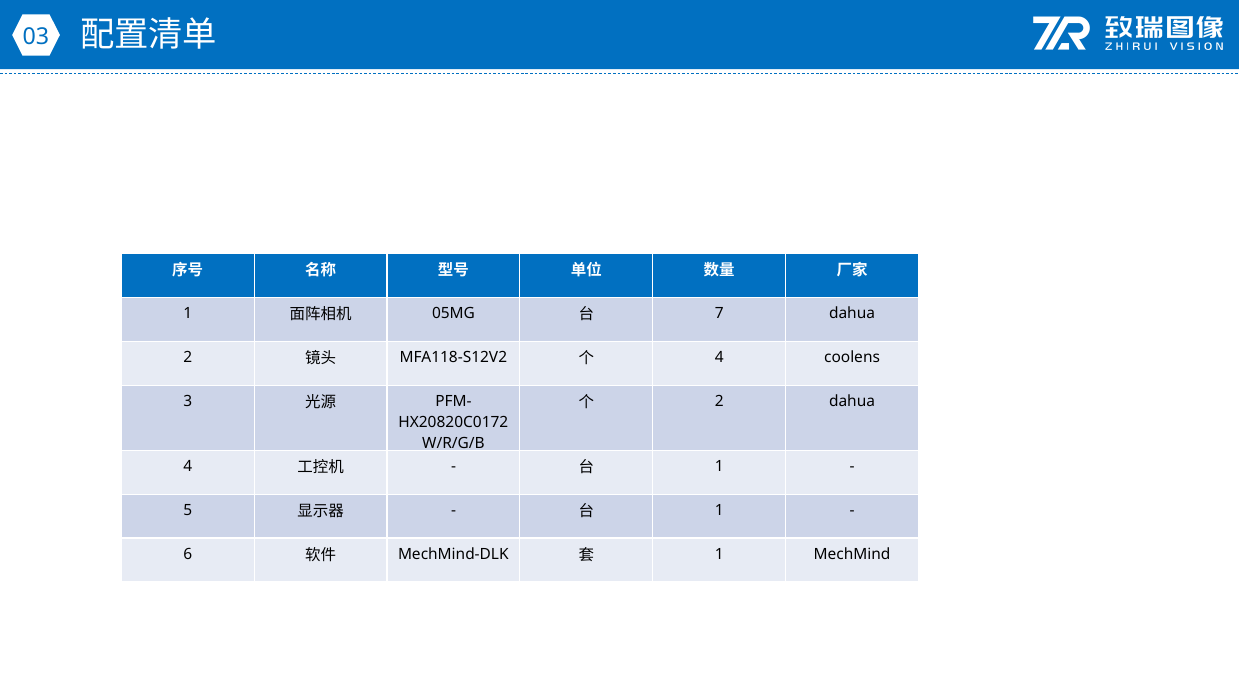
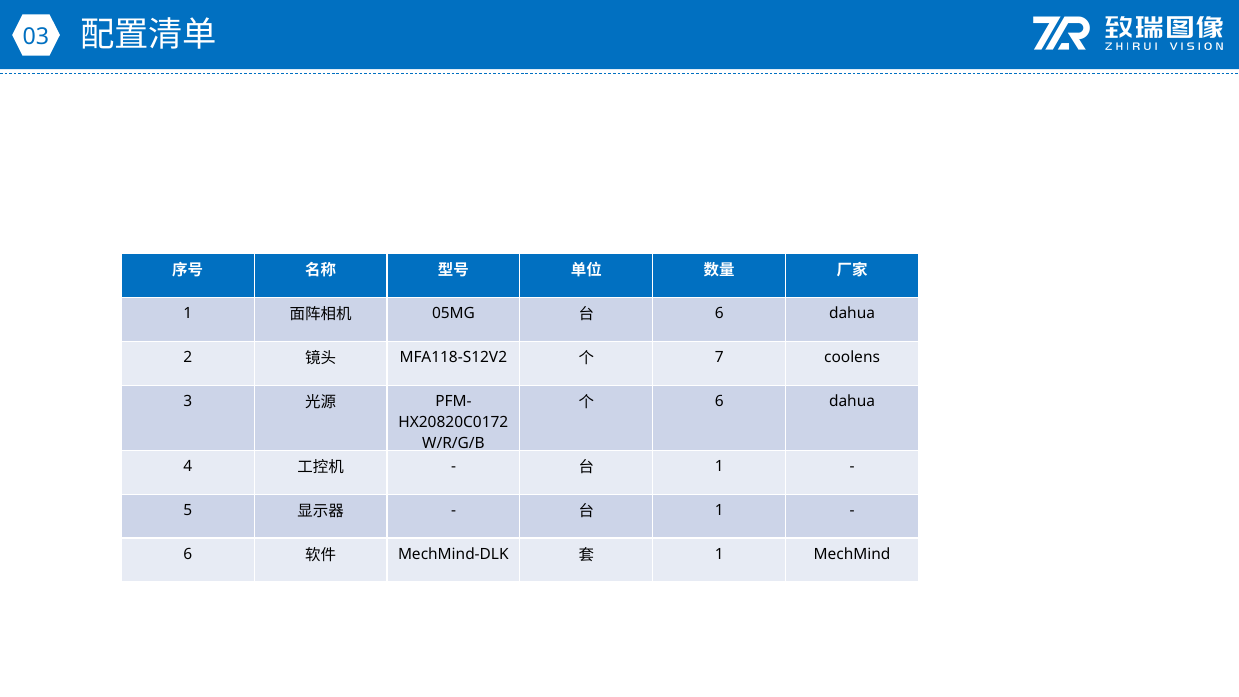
7: 7 -> 6 (719, 313)
4: 4 -> 7 (719, 357)
2: 2 -> 6 (719, 401)
